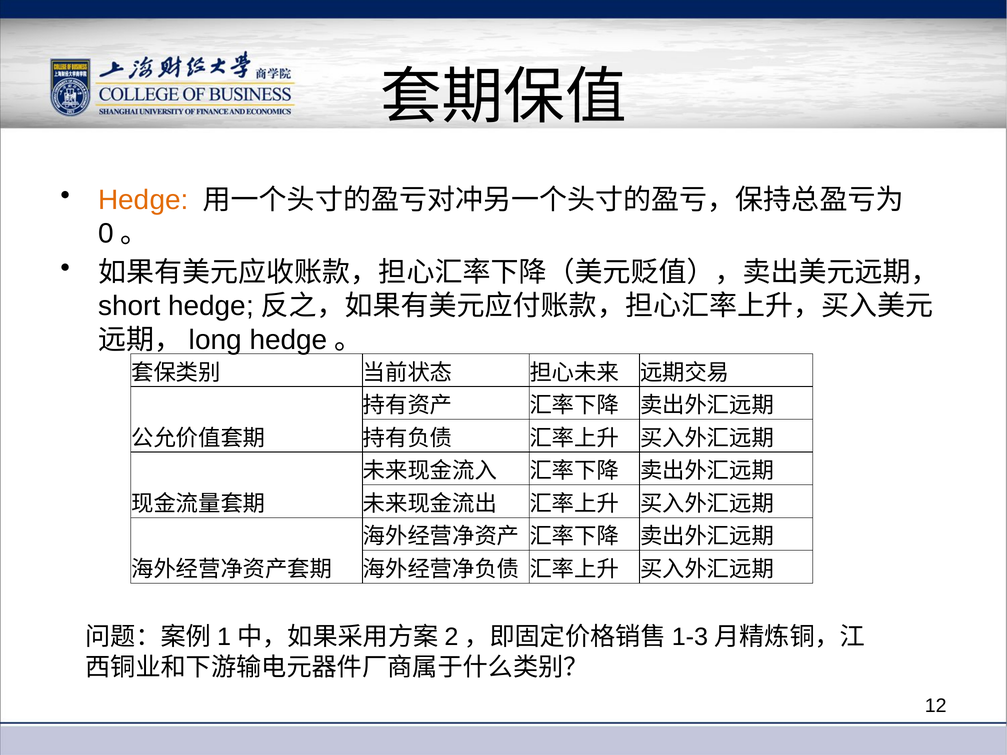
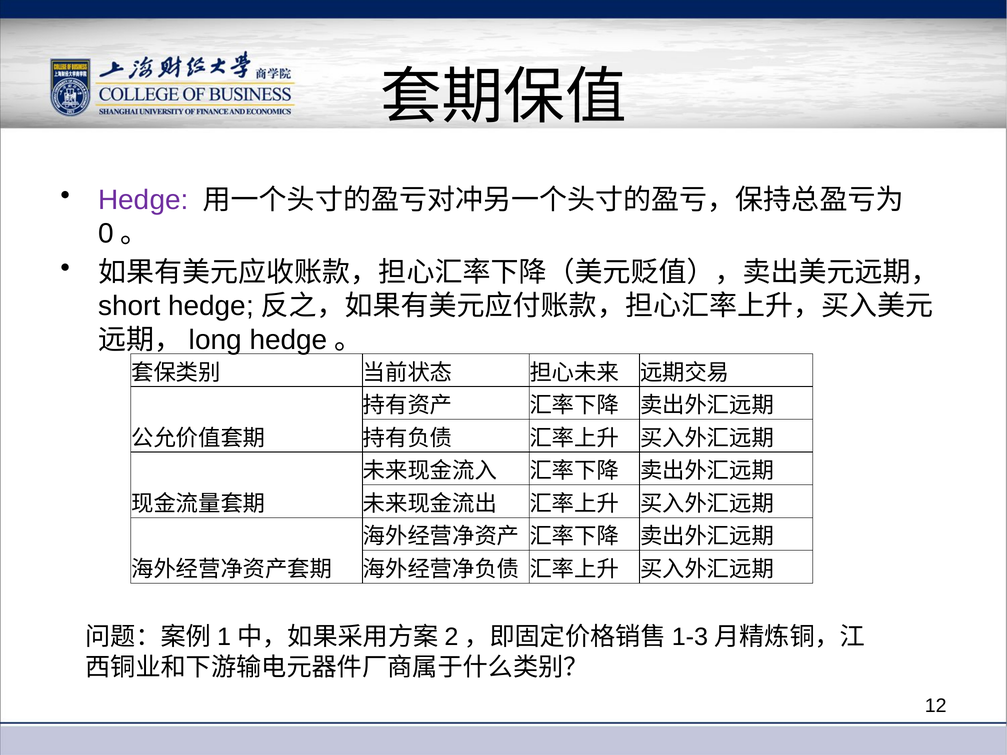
Hedge colour: orange -> purple (143, 200)
